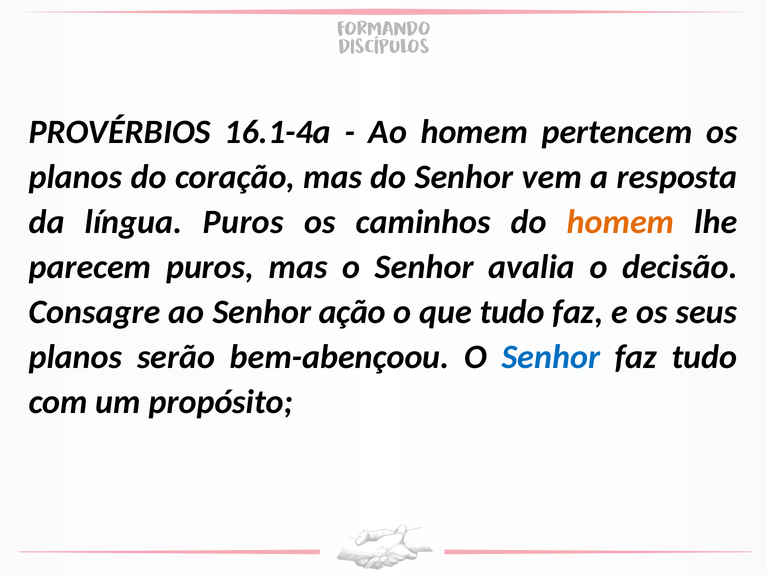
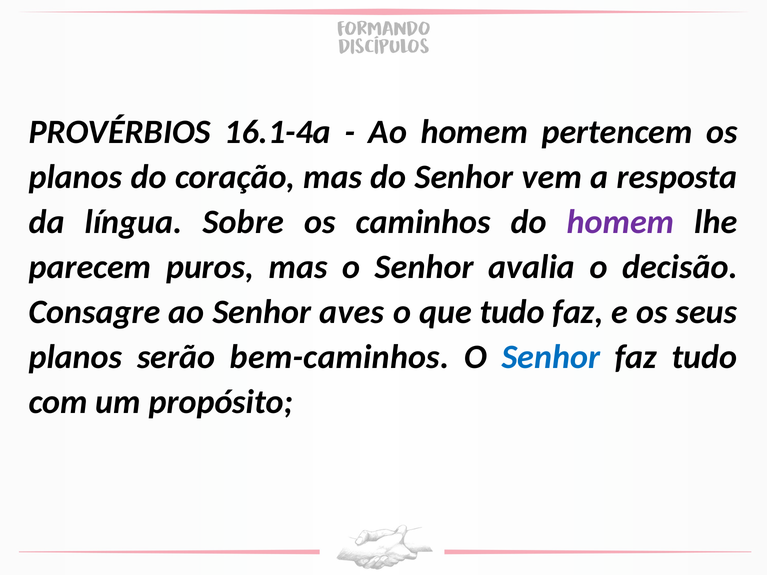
língua Puros: Puros -> Sobre (243, 222)
homem colour: orange -> purple (621, 222)
ação: ação -> aves (352, 312)
bem-abençoou: bem-abençoou -> bem-caminhos (340, 357)
